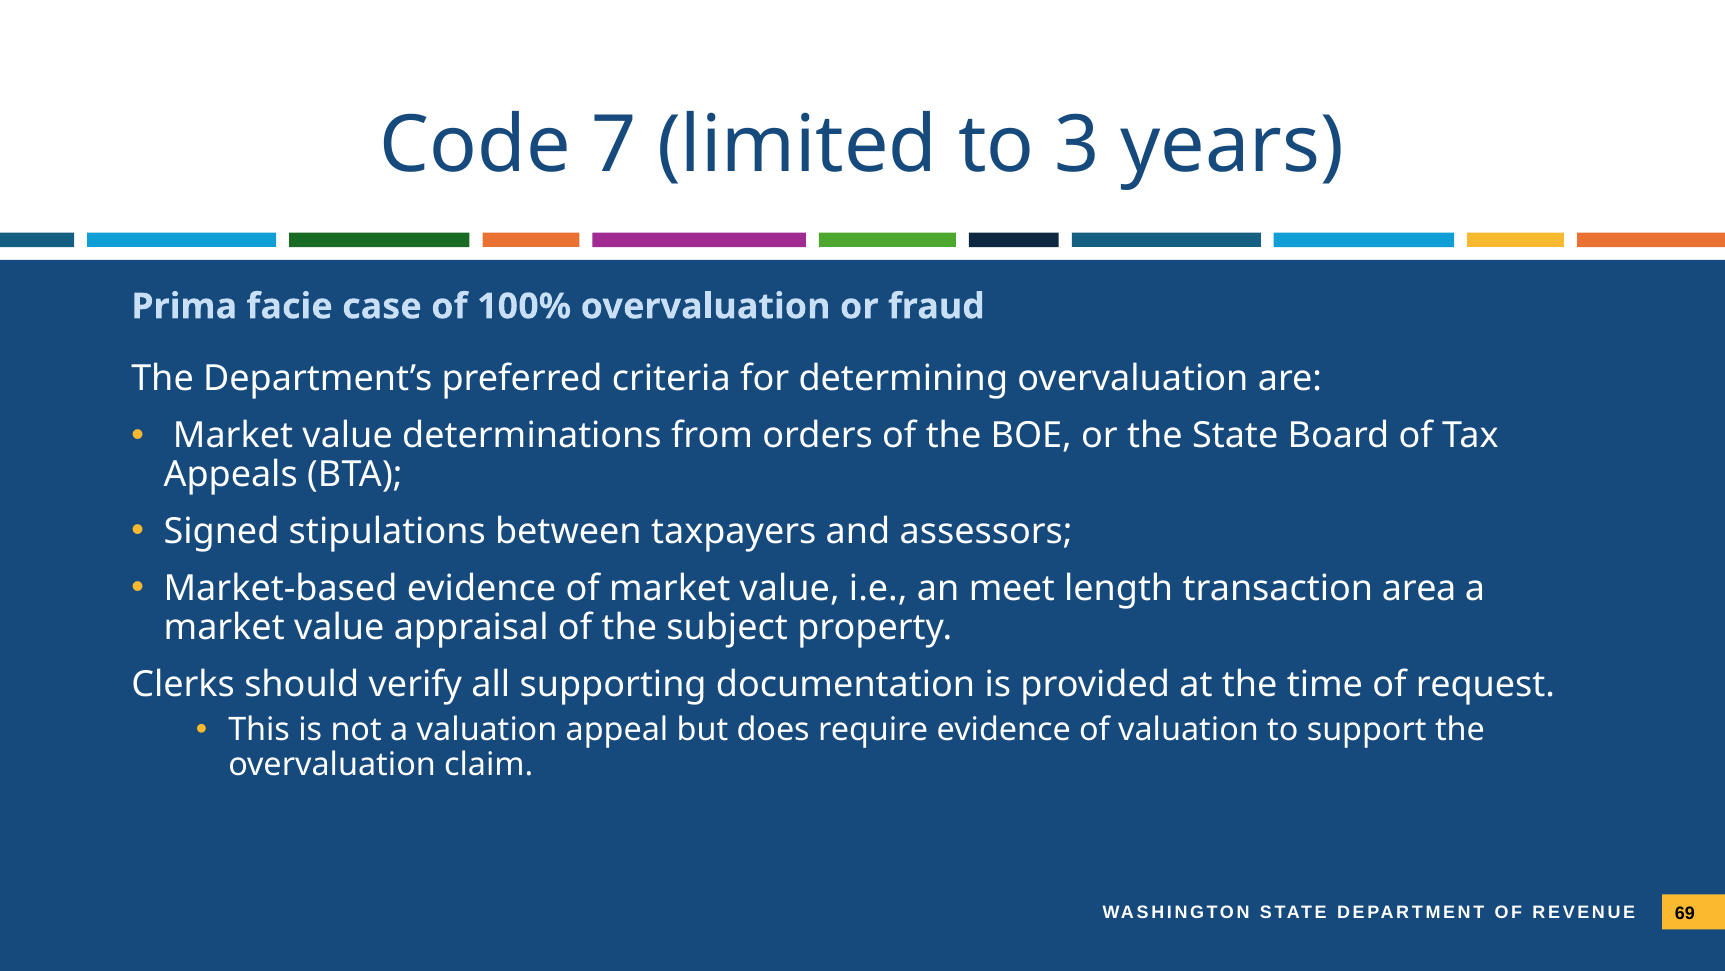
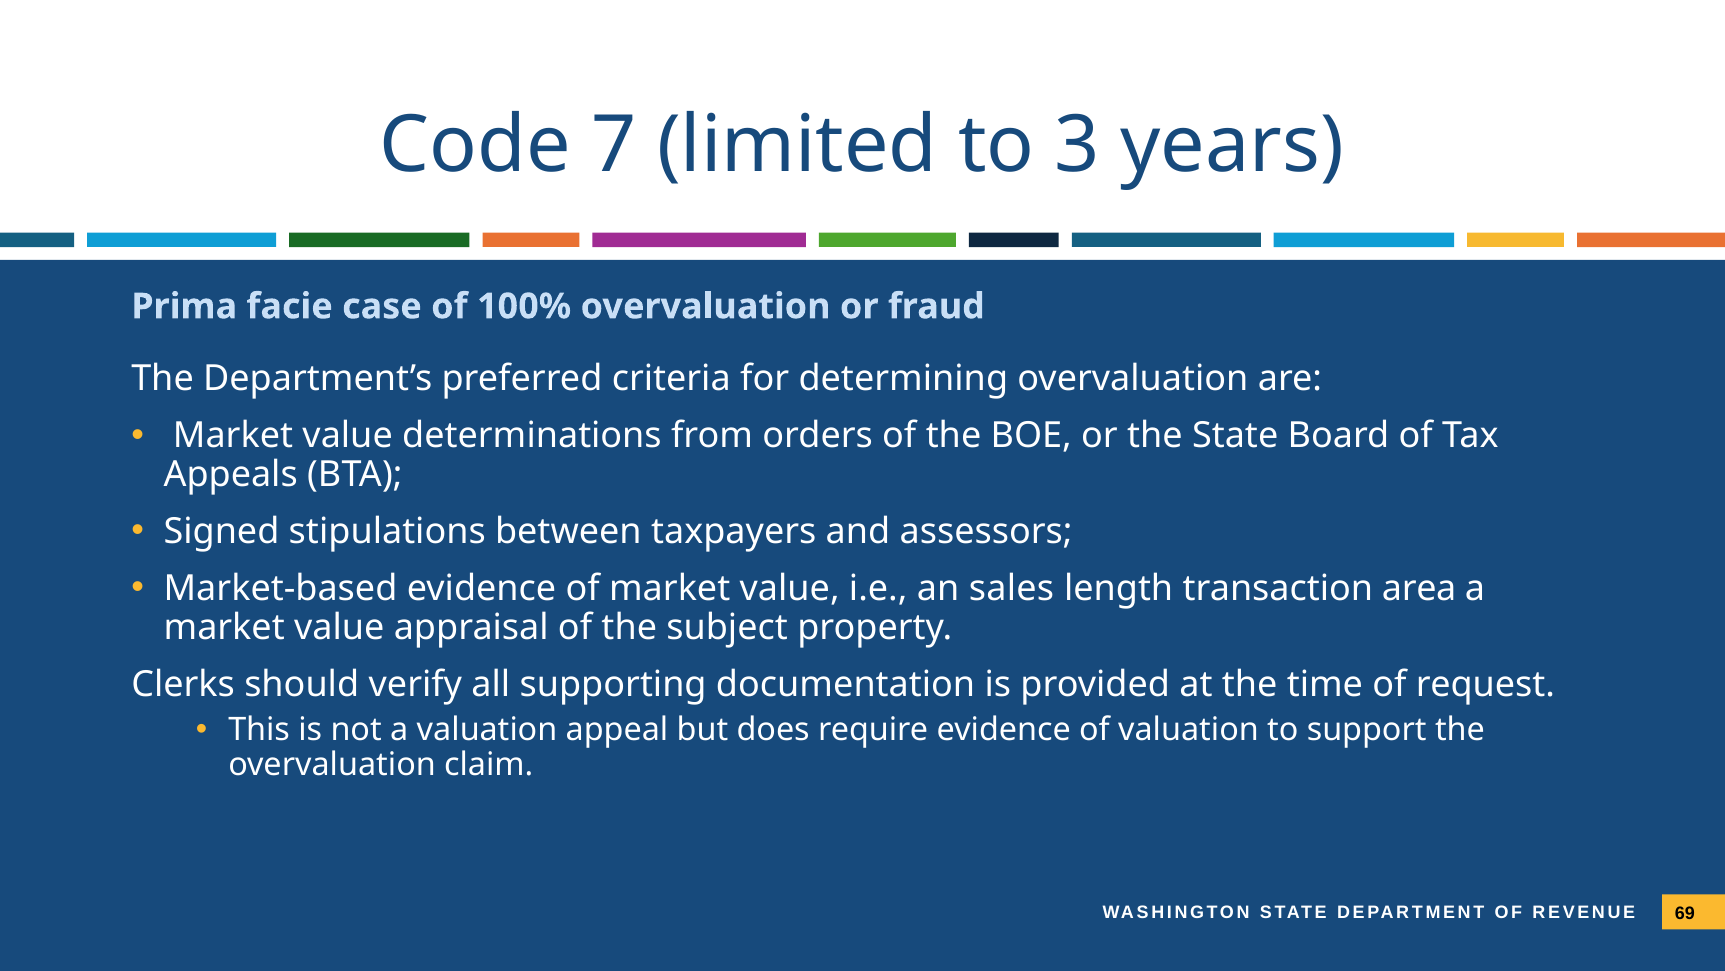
meet: meet -> sales (1011, 588)
